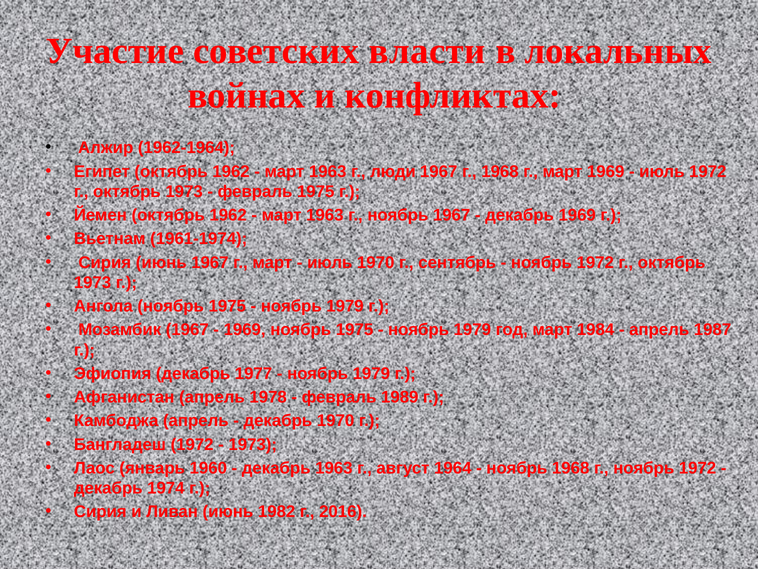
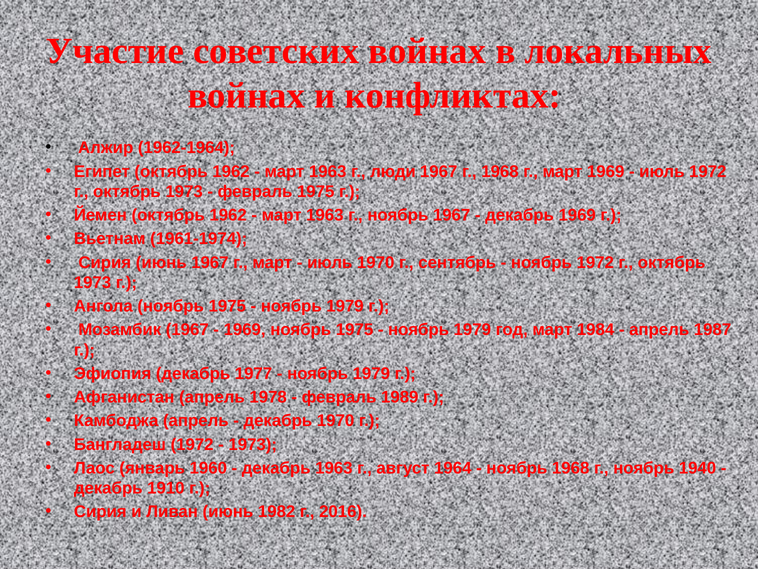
советских власти: власти -> войнах (427, 51)
г ноябрь 1972: 1972 -> 1940 (697, 468)
1974: 1974 -> 1910 (166, 488)
